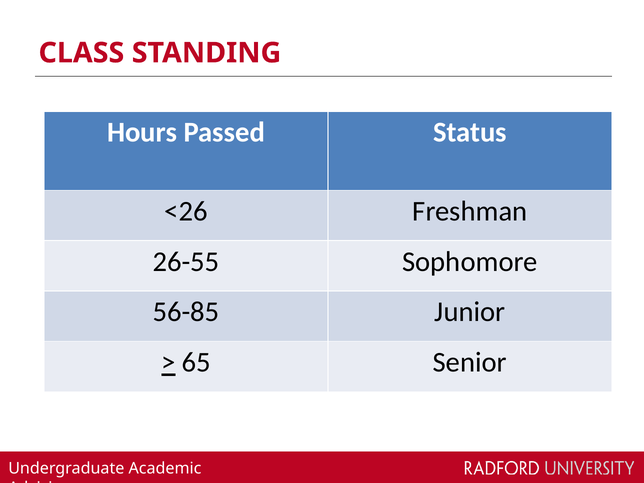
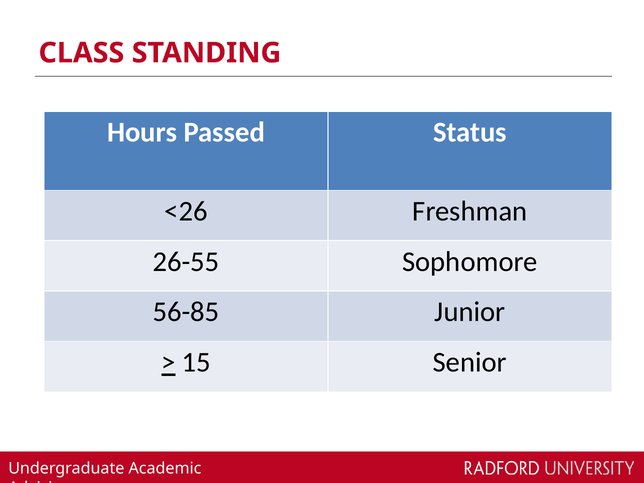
65: 65 -> 15 (196, 362)
